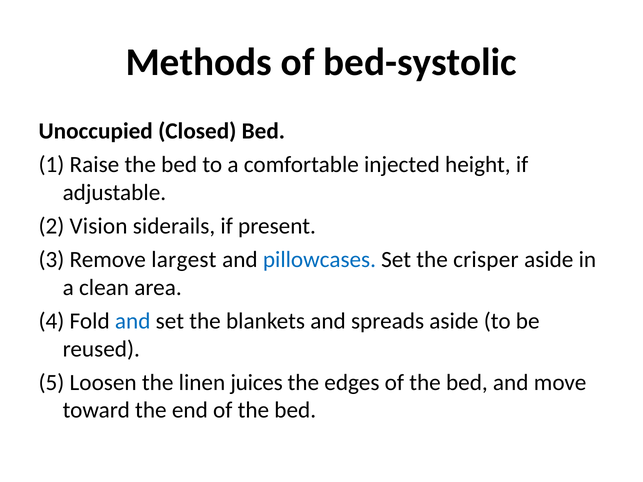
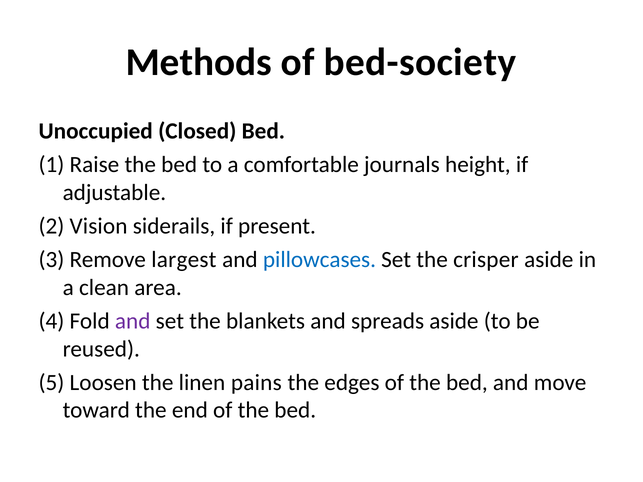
bed-systolic: bed-systolic -> bed-society (420, 62)
injected: injected -> journals (402, 165)
and colour: blue -> purple (133, 321)
juices: juices -> pains (256, 383)
